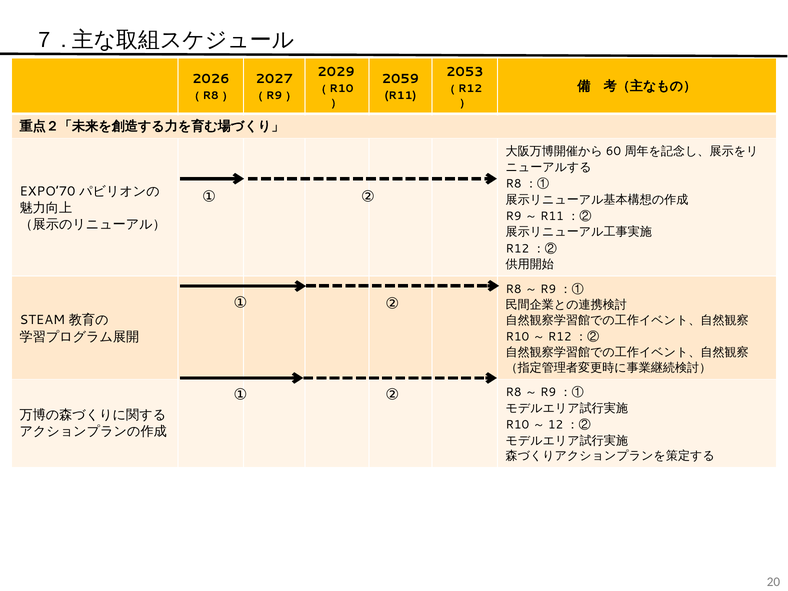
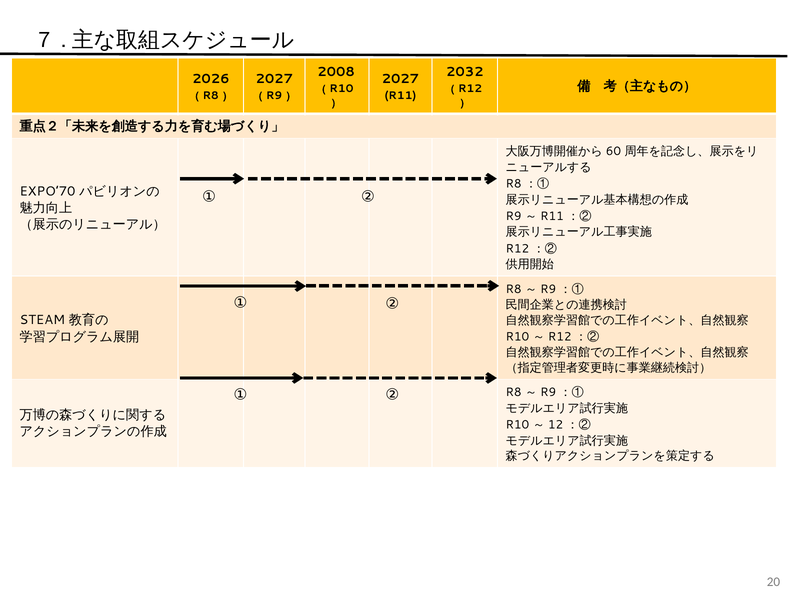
2029: 2029 -> 2008 (336, 72)
2053: 2053 -> 2032 (465, 72)
2059: 2059 -> 2027 (400, 79)
